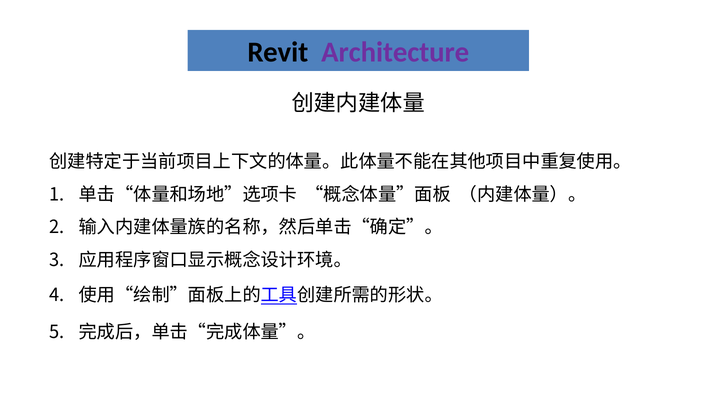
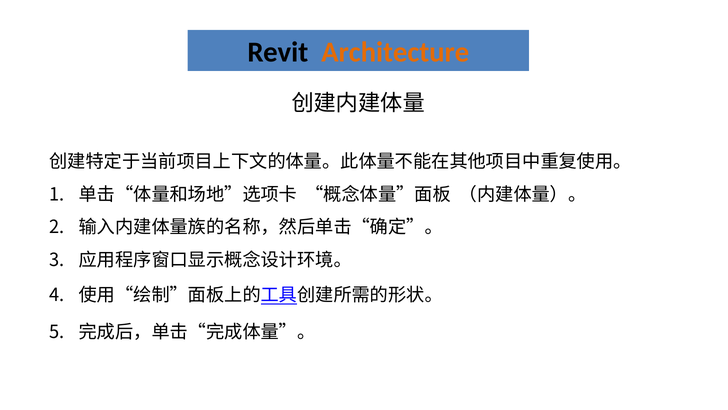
Architecture colour: purple -> orange (395, 52)
